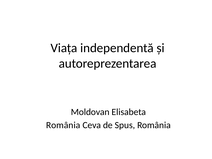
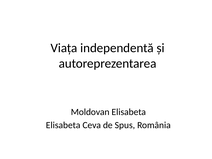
România: România -> Elisabeta (63, 125)
